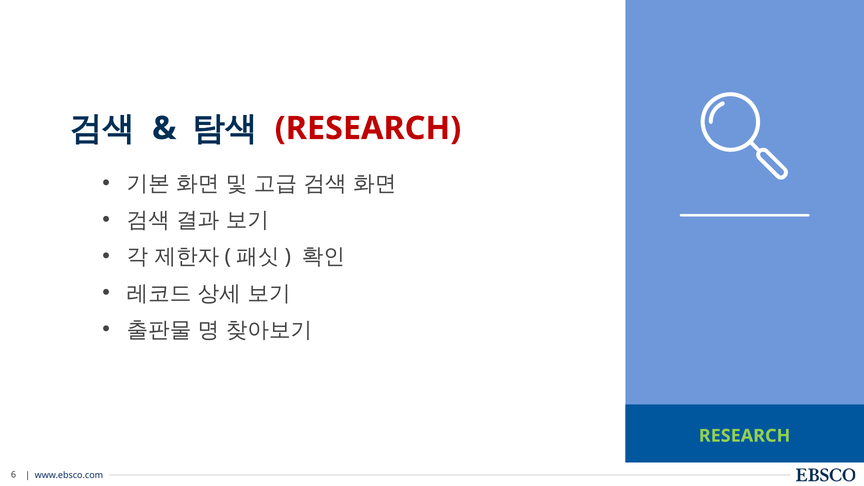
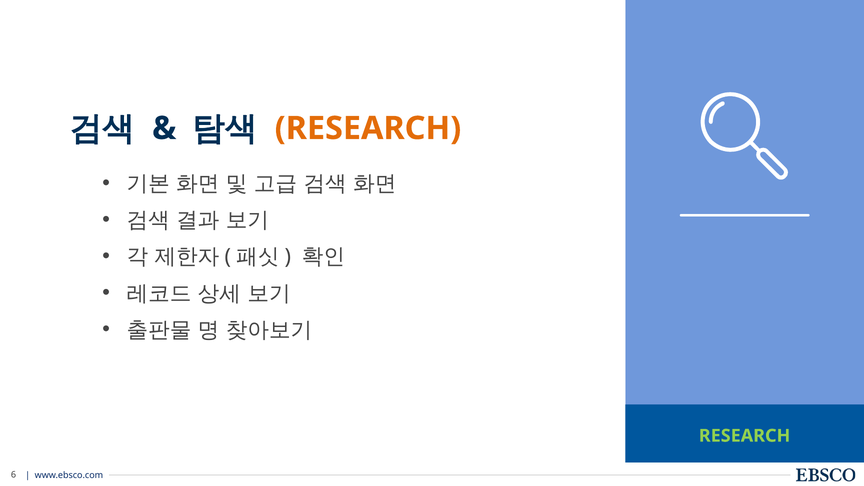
RESEARCH colour: red -> orange (368, 128)
